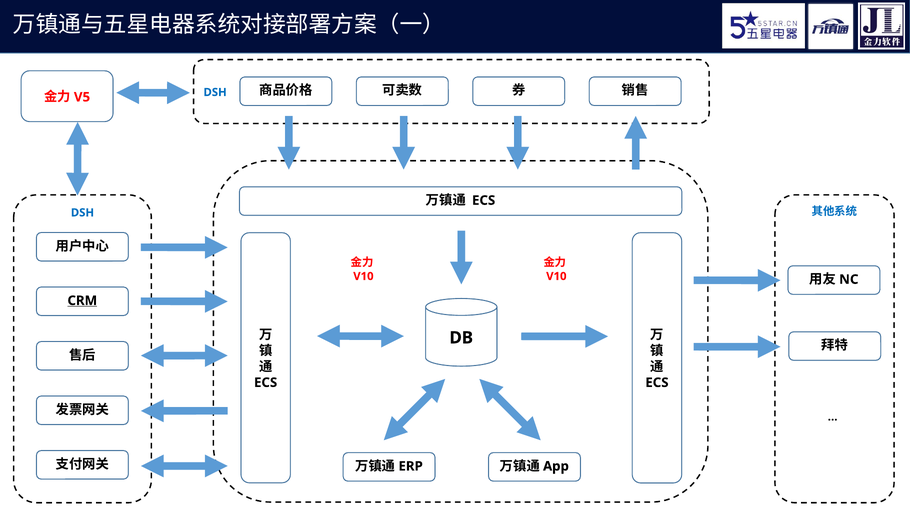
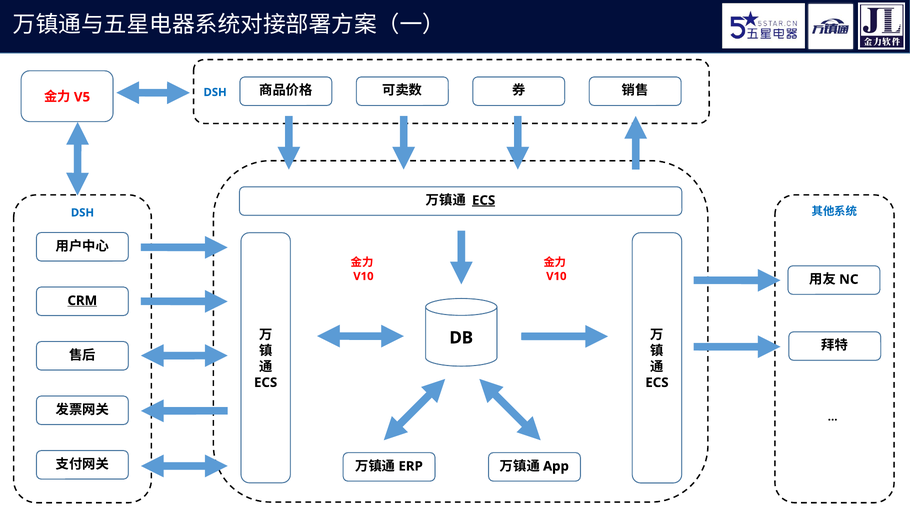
ECS underline: none -> present (484, 200)
